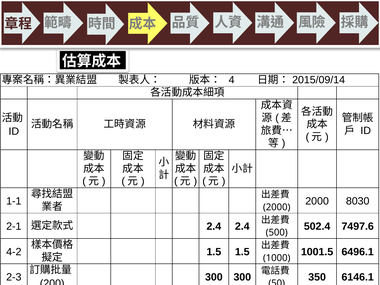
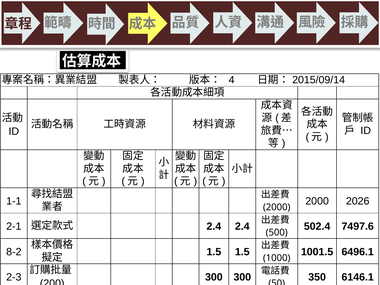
8030: 8030 -> 2026 (358, 201)
4-2: 4-2 -> 8-2 (14, 252)
